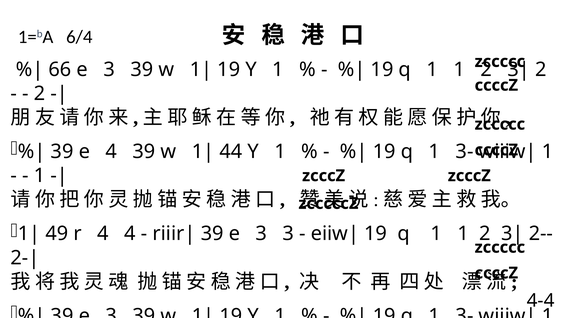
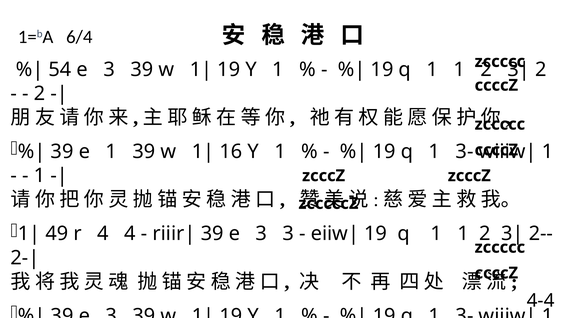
66: 66 -> 54 (60, 70)
e 4: 4 -> 1 (111, 152)
44: 44 -> 16 (231, 152)
